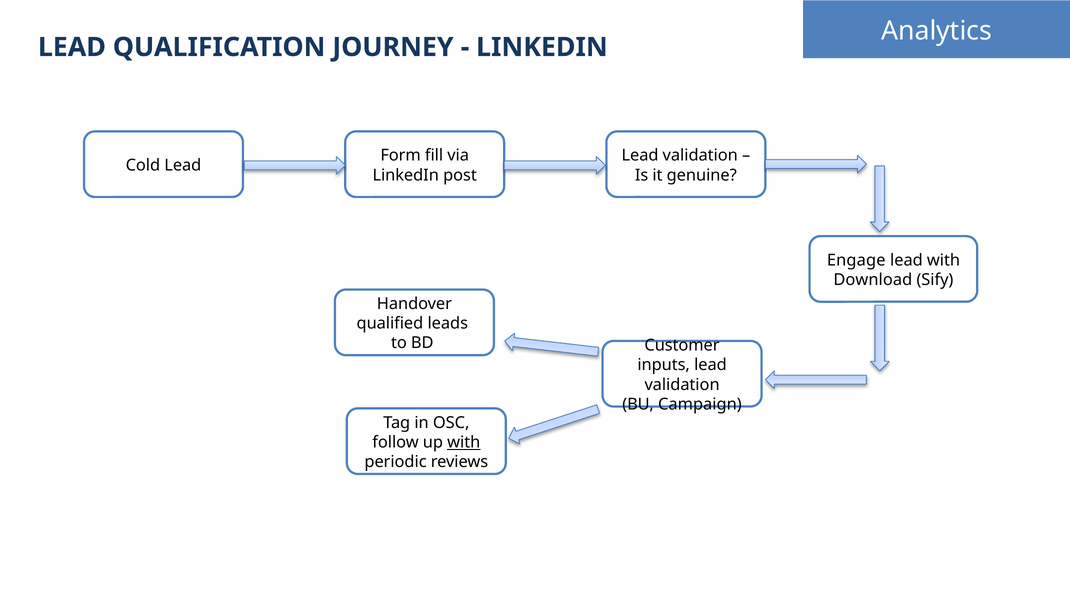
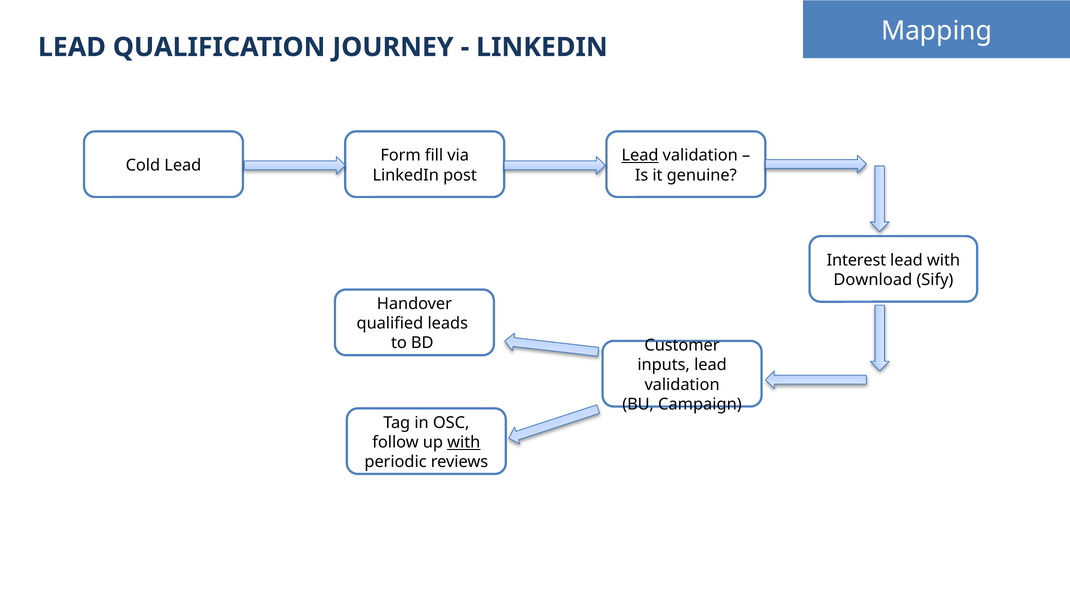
Analytics: Analytics -> Mapping (937, 31)
Lead underline: none -> present (640, 155)
Engage: Engage -> Interest (856, 260)
